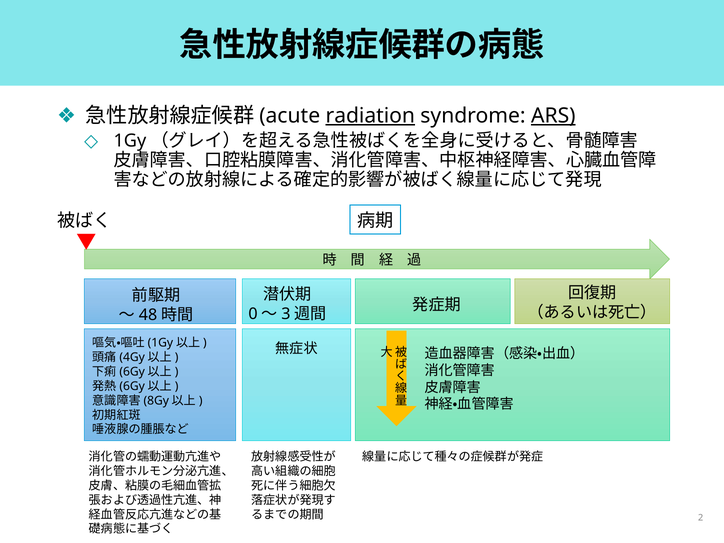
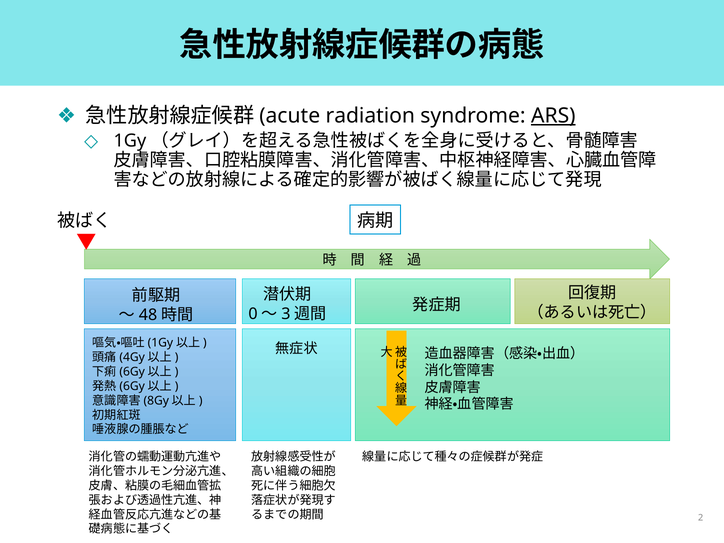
radiation underline: present -> none (370, 116)
